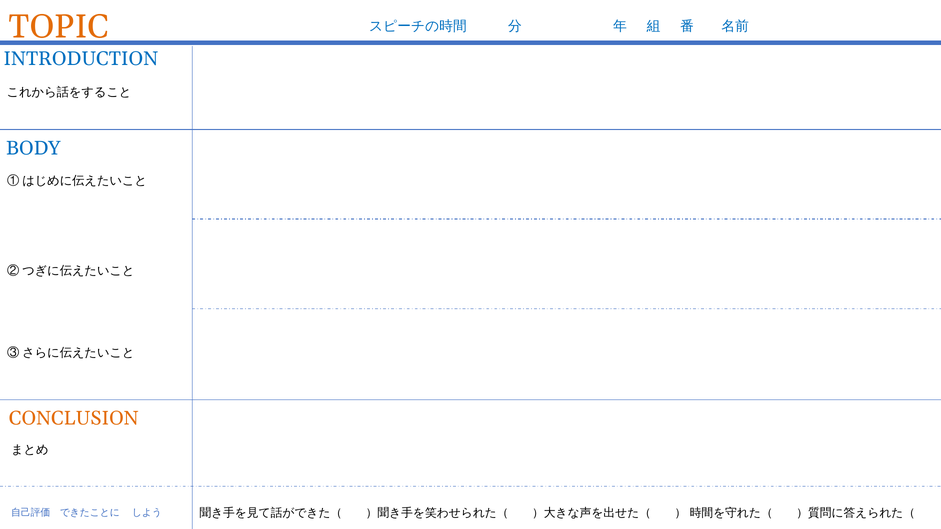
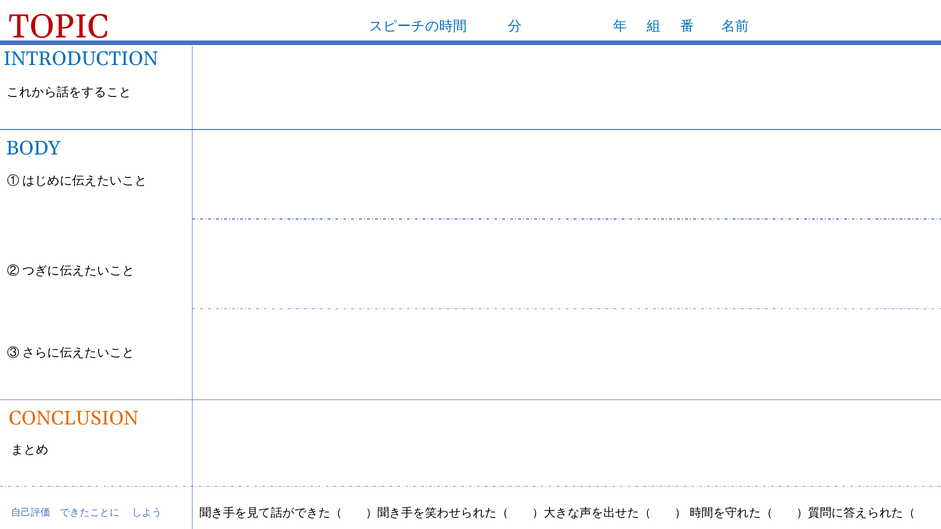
TOPIC colour: orange -> red (59, 27)
